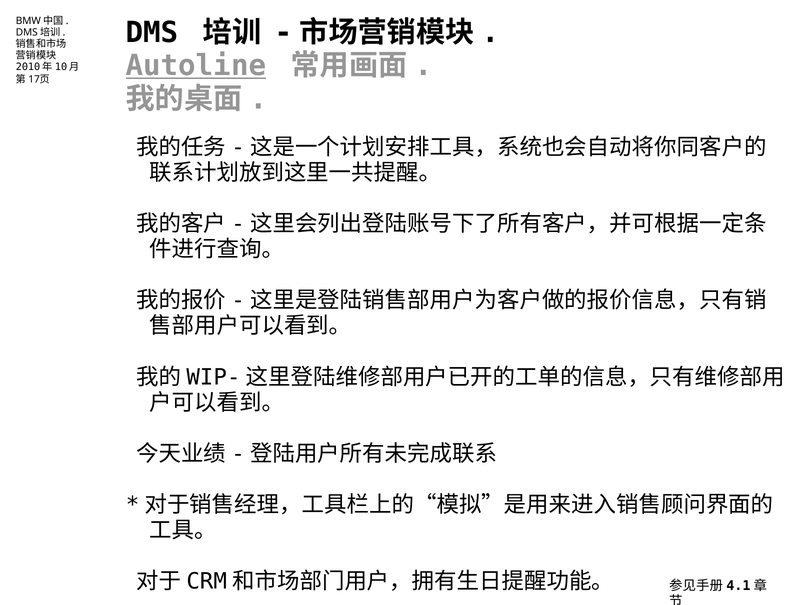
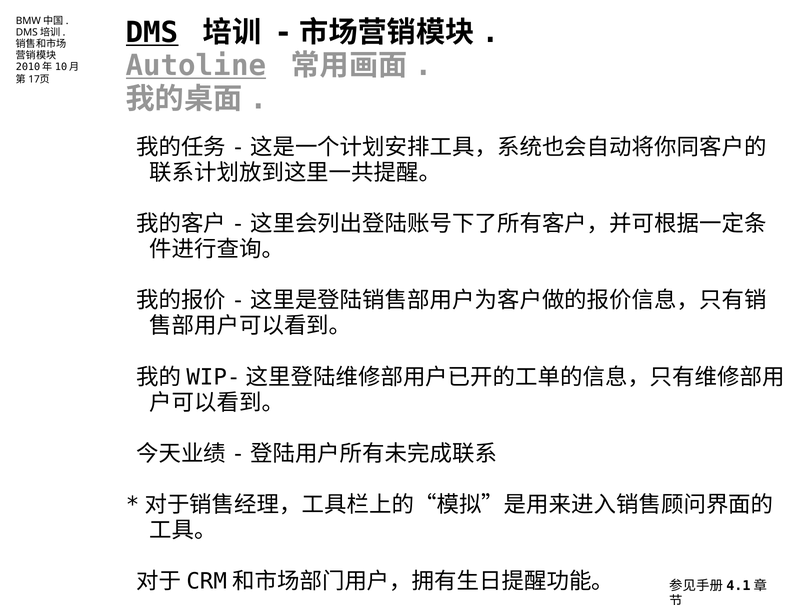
DMS underline: none -> present (152, 33)
